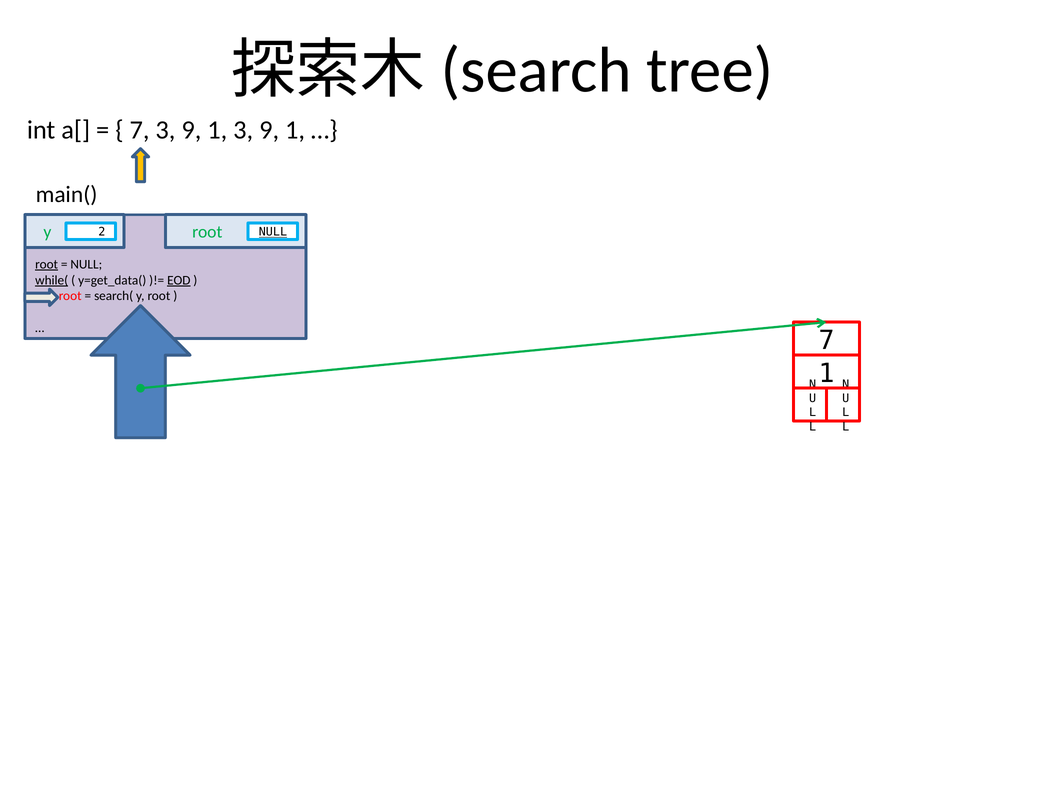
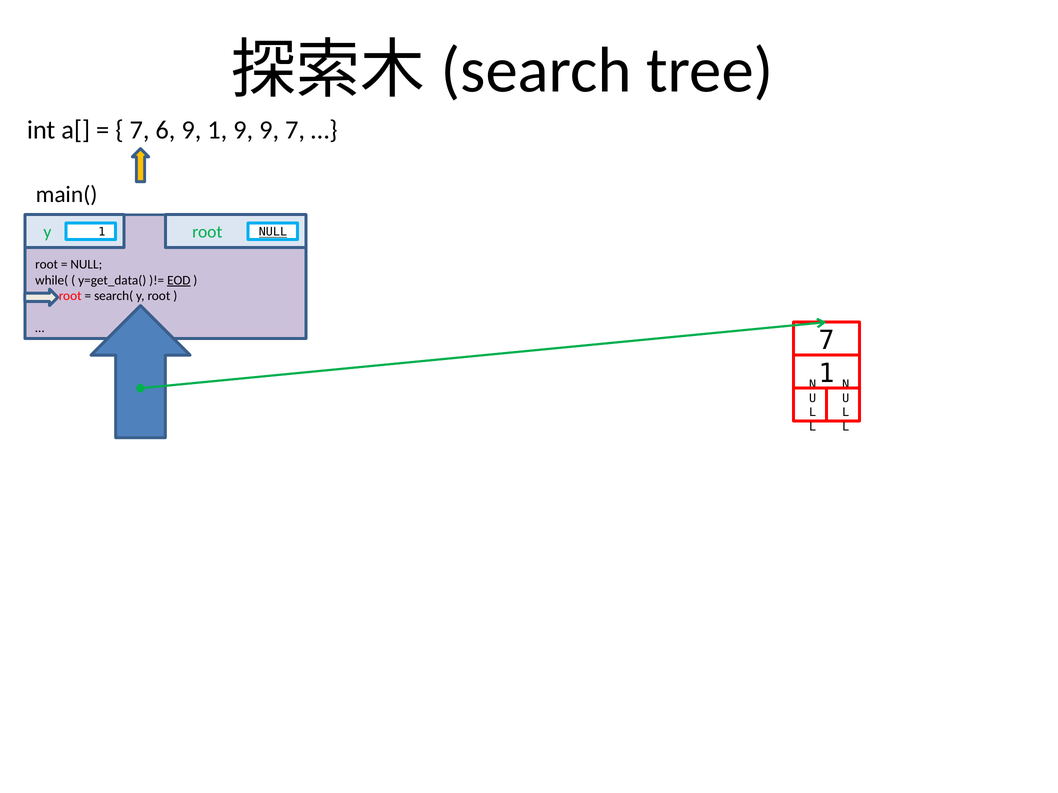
7 3: 3 -> 6 (165, 130)
1 3: 3 -> 9 (243, 130)
1: 1 -> 7 (295, 130)
y 2: 2 -> 1 (102, 232)
root underline: present -> none (47, 264)
while( underline: present -> none (52, 280)
